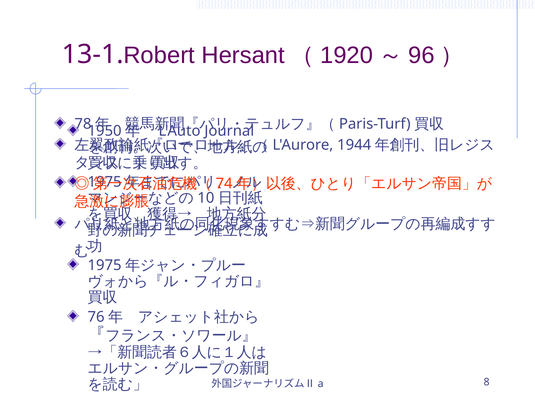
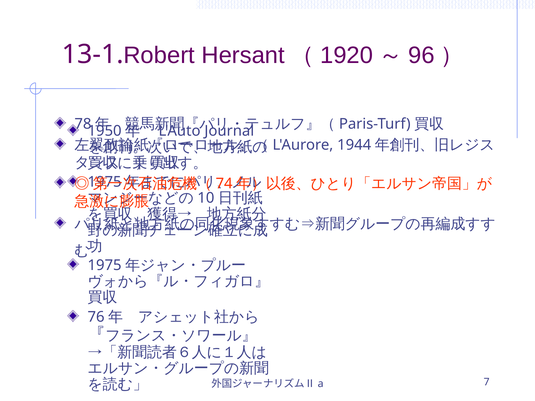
8: 8 -> 7 (487, 382)
